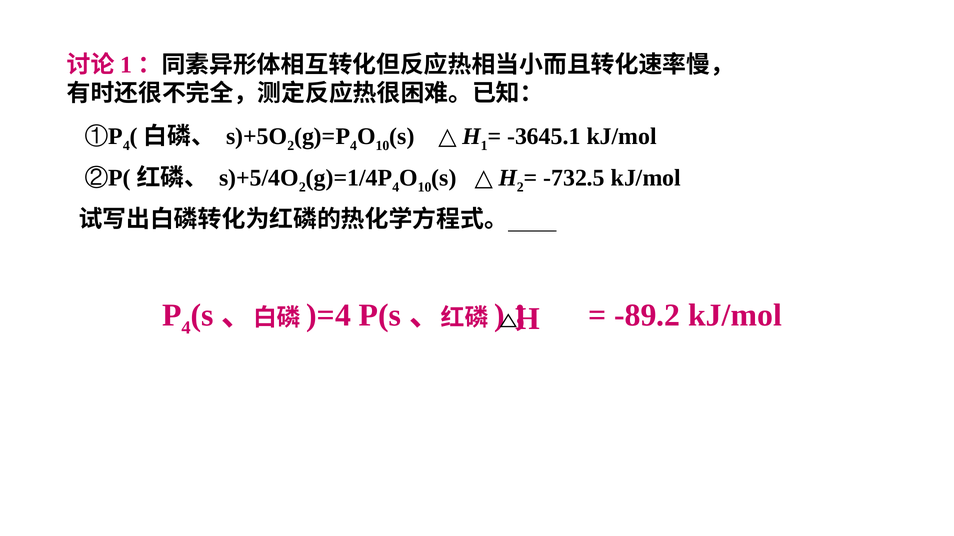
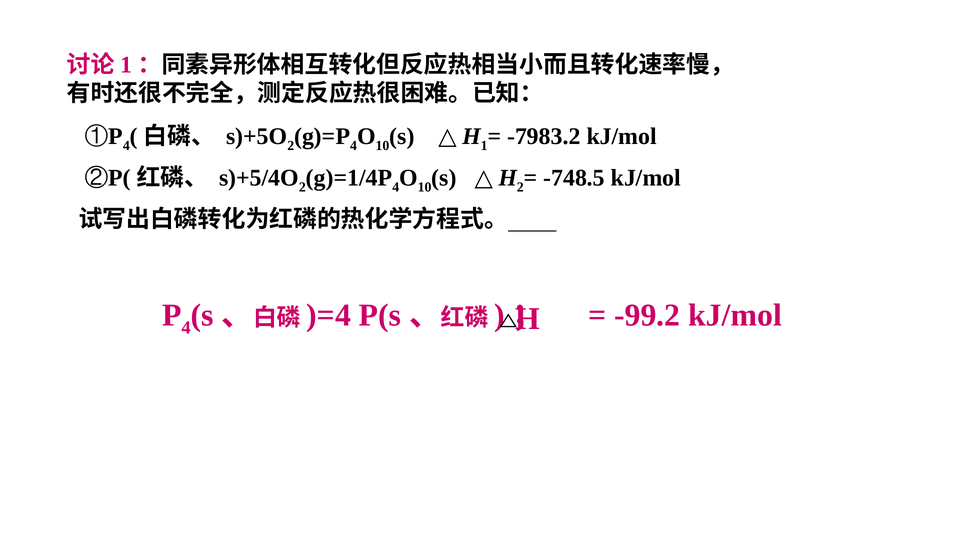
-3645.1: -3645.1 -> -7983.2 (544, 136)
-732.5: -732.5 -> -748.5 (574, 178)
-89.2: -89.2 -> -99.2 (647, 316)
